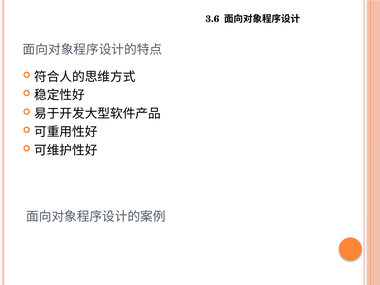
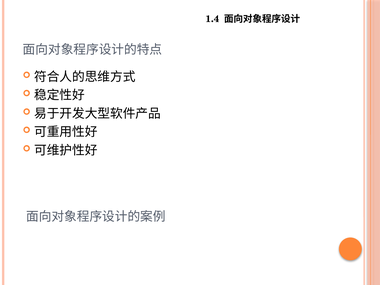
3.6: 3.6 -> 1.4 (212, 19)
